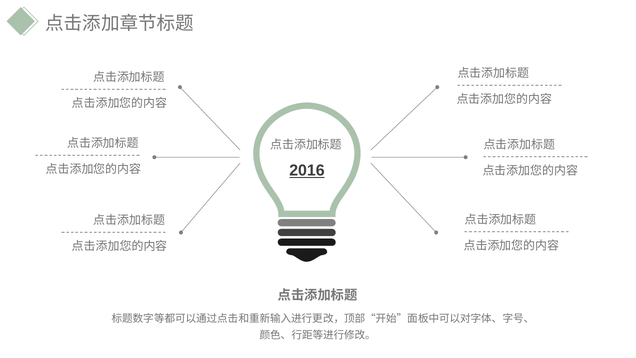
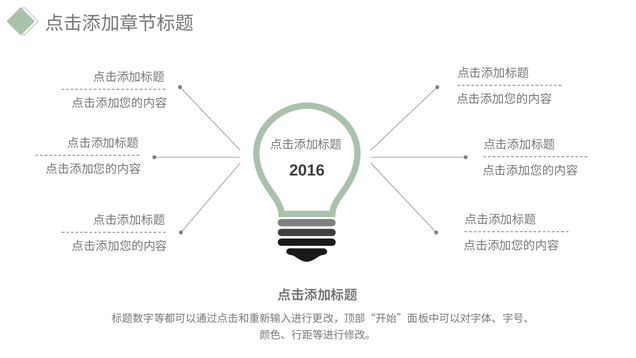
2016 underline: present -> none (307, 170)
